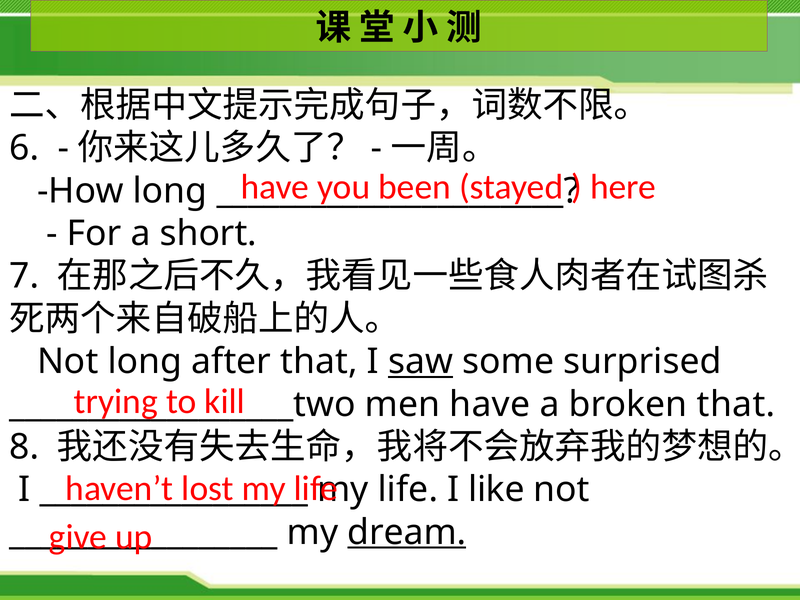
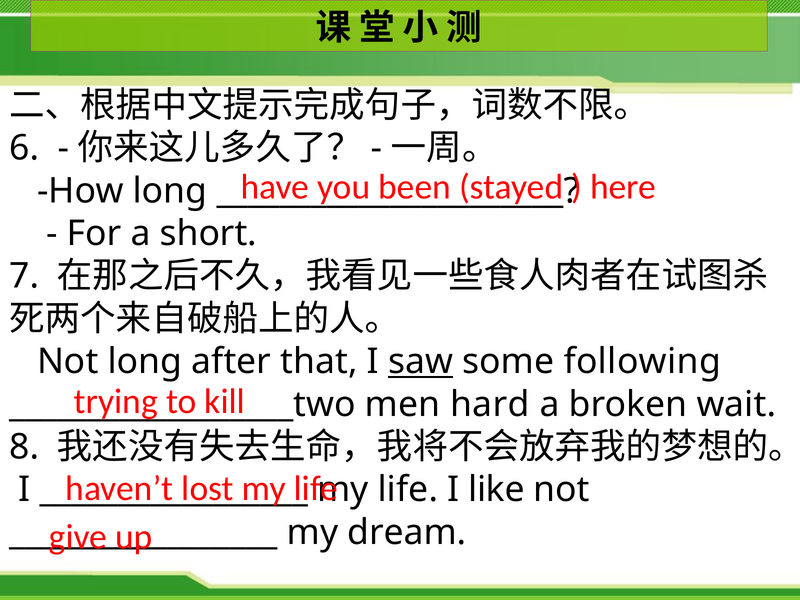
surprised: surprised -> following (642, 362)
men have: have -> hard (490, 404)
broken that: that -> wait (736, 404)
dream underline: present -> none (407, 532)
